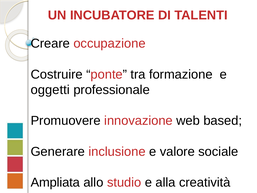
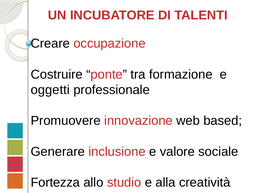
Ampliata: Ampliata -> Fortezza (55, 182)
